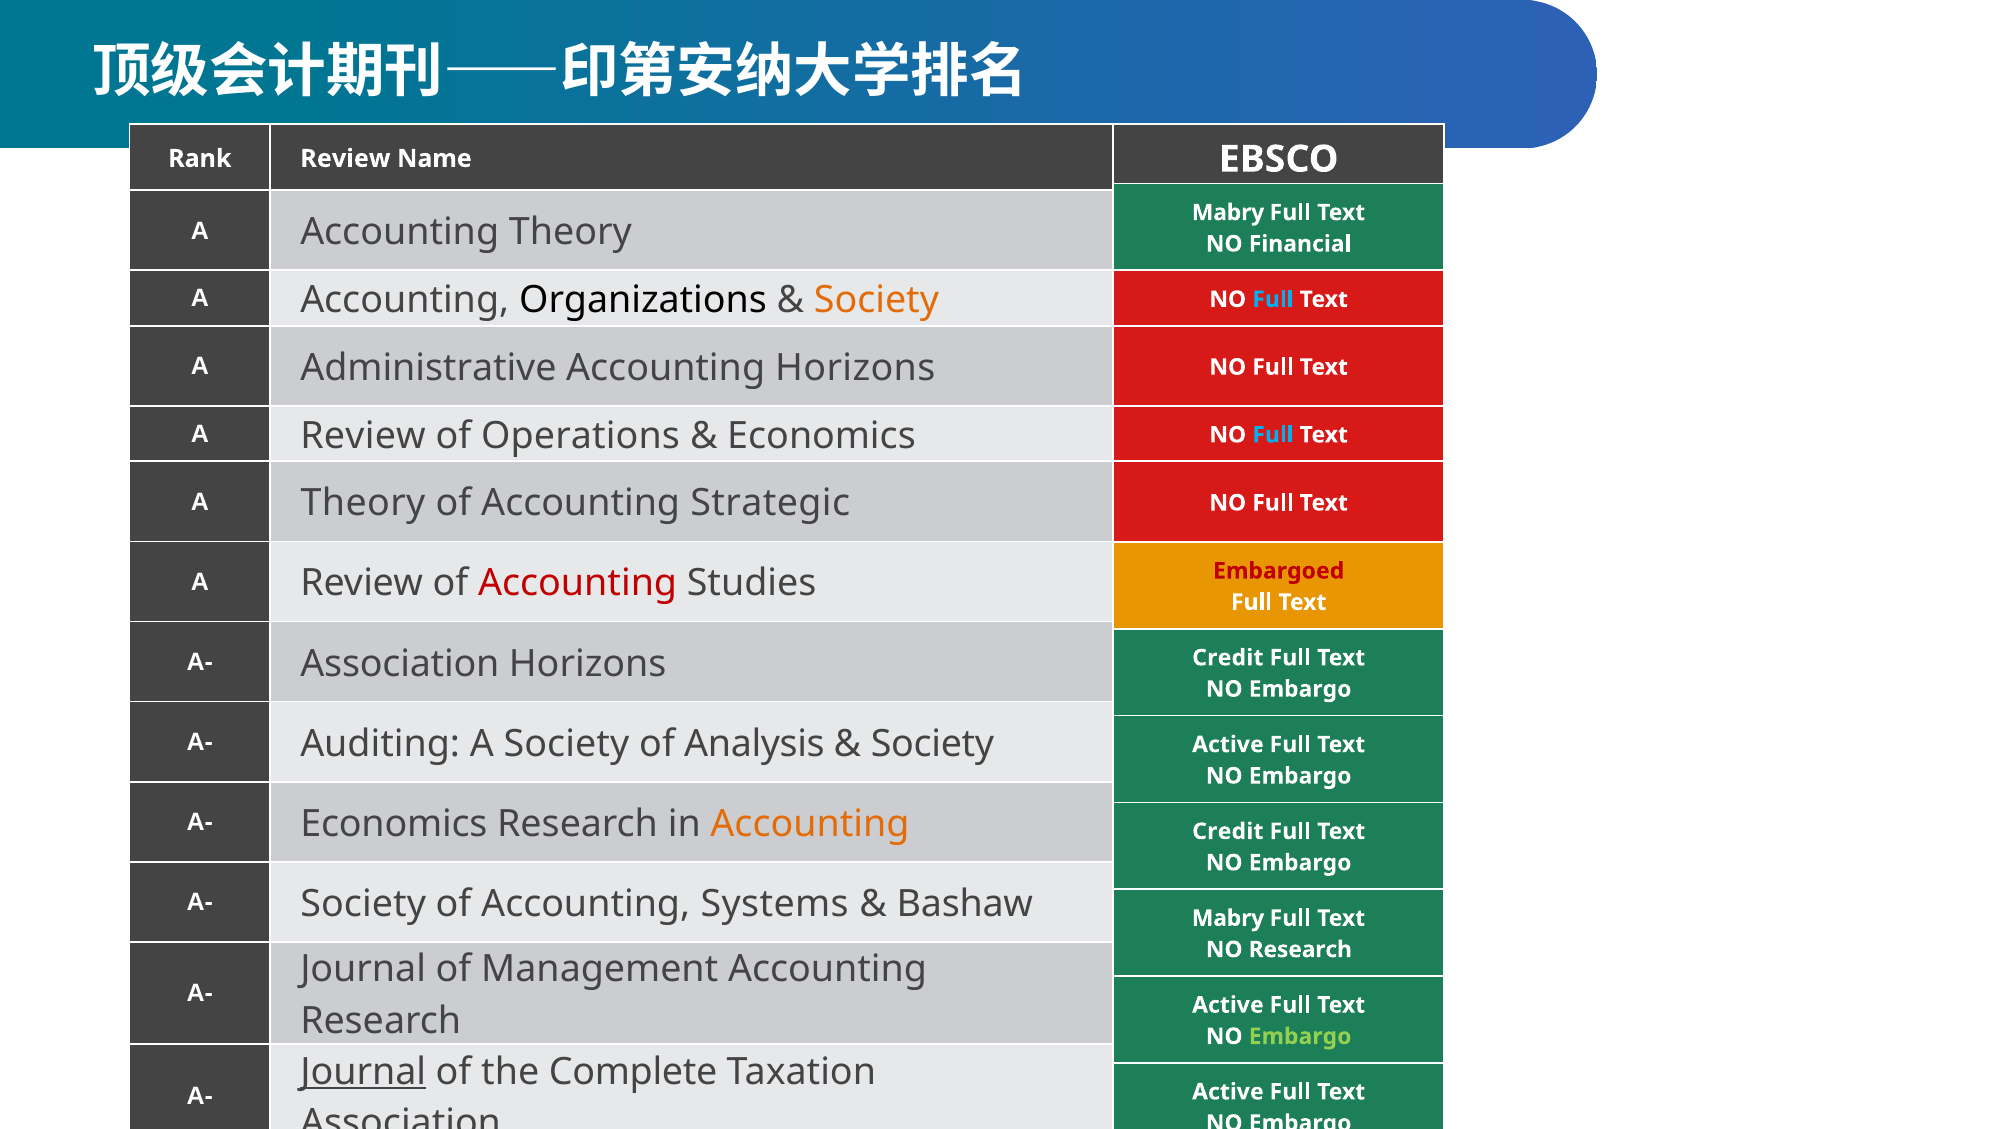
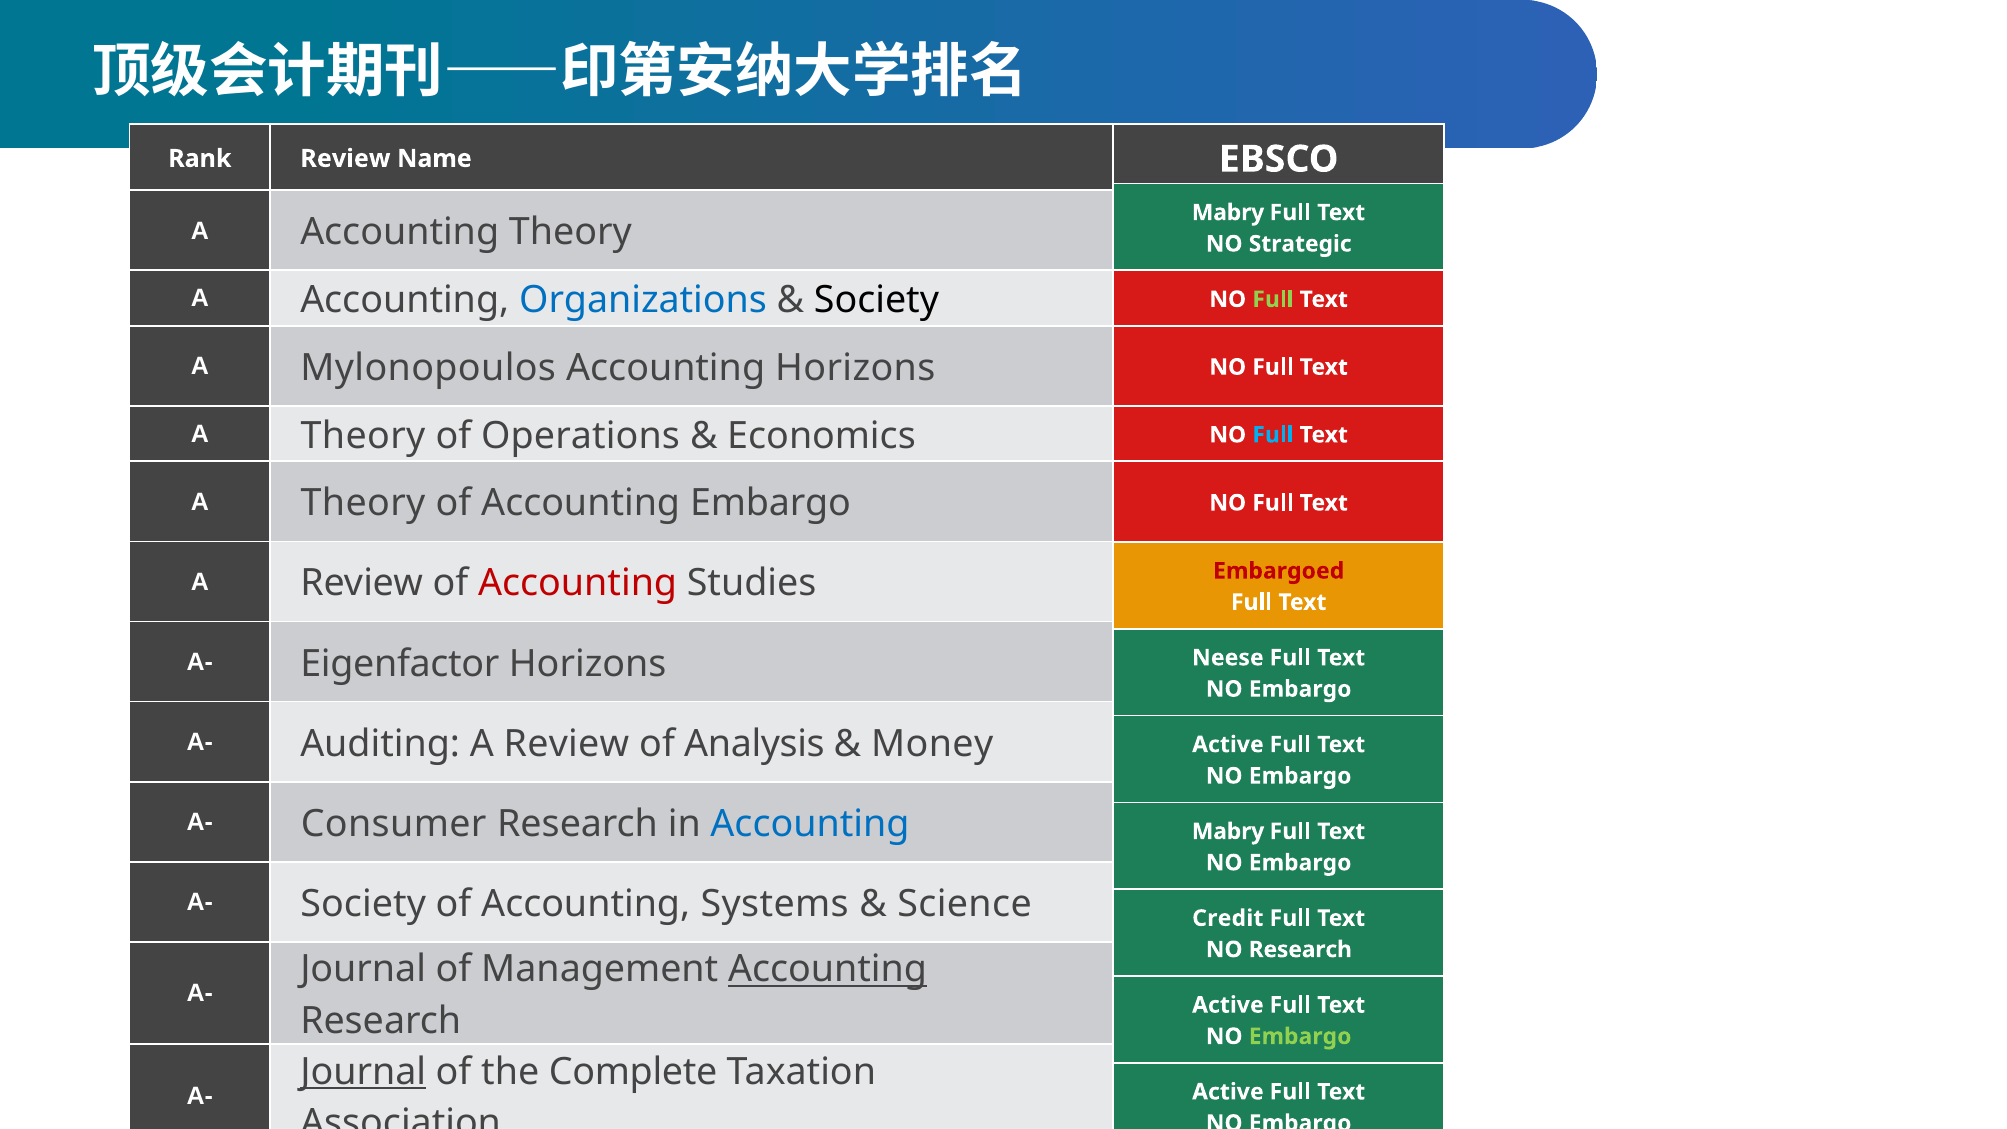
Financial: Financial -> Strategic (1300, 244)
Organizations colour: black -> blue (643, 300)
Society colour: orange -> black (876, 300)
Full colour: light blue -> light green (1273, 299)
Administrative: Administrative -> Mylonopoulos (428, 368)
Review: Review -> Theory (363, 436)
Accounting Strategic: Strategic -> Embargo (771, 503)
A- Association: Association -> Eigenfactor (400, 664)
Credit: Credit -> Neese (1228, 658)
Auditing A Society: Society -> Review (566, 744)
Society: Society -> Money (932, 744)
A- Economics: Economics -> Consumer (394, 824)
Accounting colour: orange -> blue (810, 824)
Credit: Credit -> Mabry (1228, 831)
Bashaw: Bashaw -> Science (965, 904)
Mabry: Mabry -> Credit (1228, 918)
Accounting underline: none -> present (828, 969)
